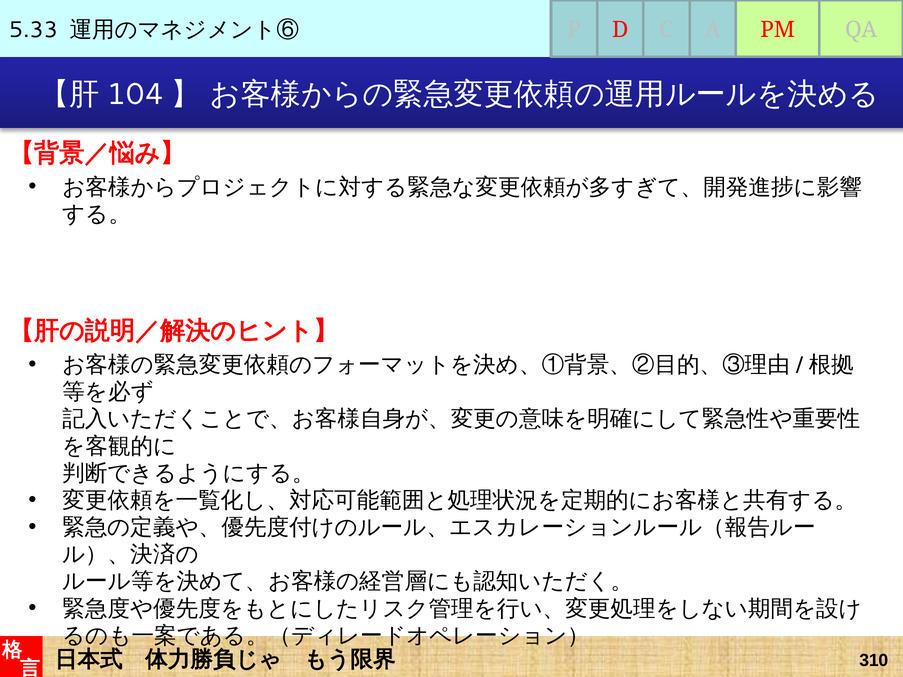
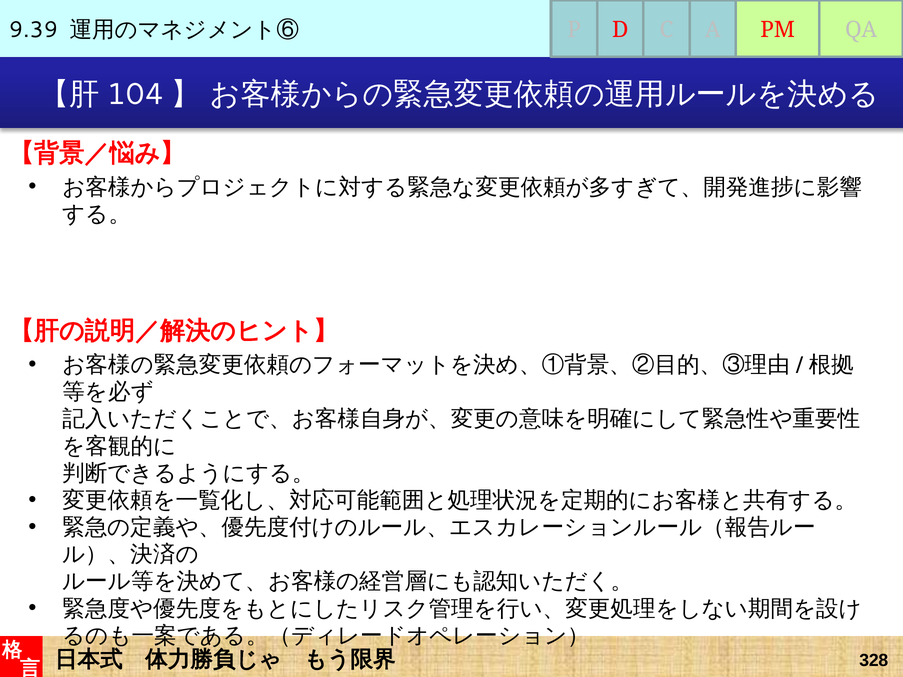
5.33: 5.33 -> 9.39 (33, 30)
310: 310 -> 328 (874, 661)
